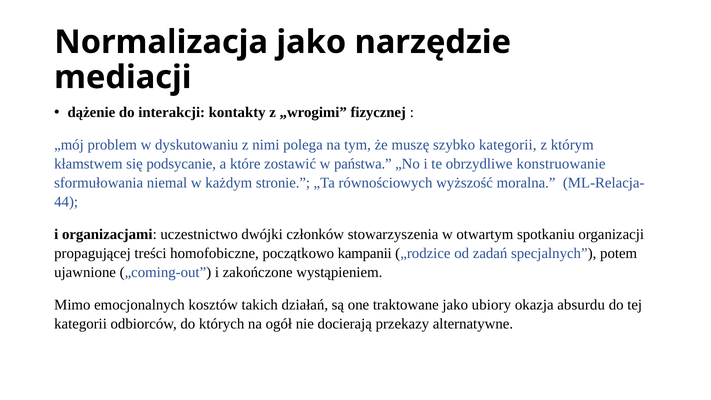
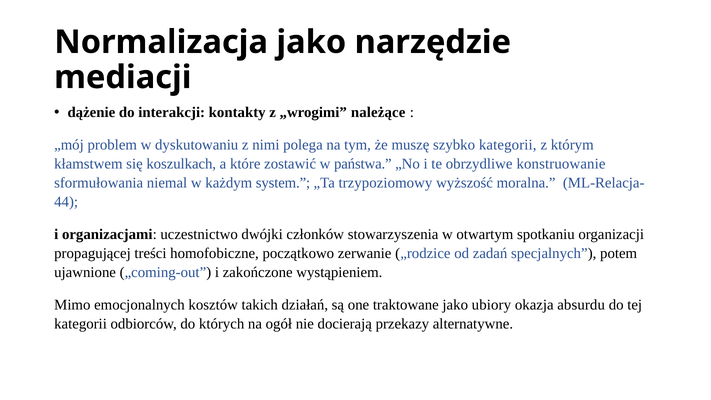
fizycznej: fizycznej -> należące (378, 112)
podsycanie: podsycanie -> koszulkach (181, 164)
stronie: stronie -> system (283, 183)
równościowych: równościowych -> trzypoziomowy (385, 183)
kampanii: kampanii -> zerwanie (365, 253)
